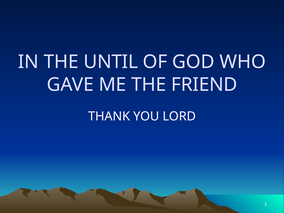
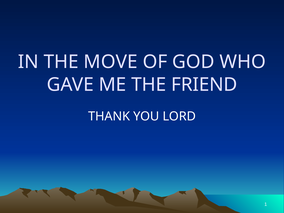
UNTIL: UNTIL -> MOVE (111, 62)
